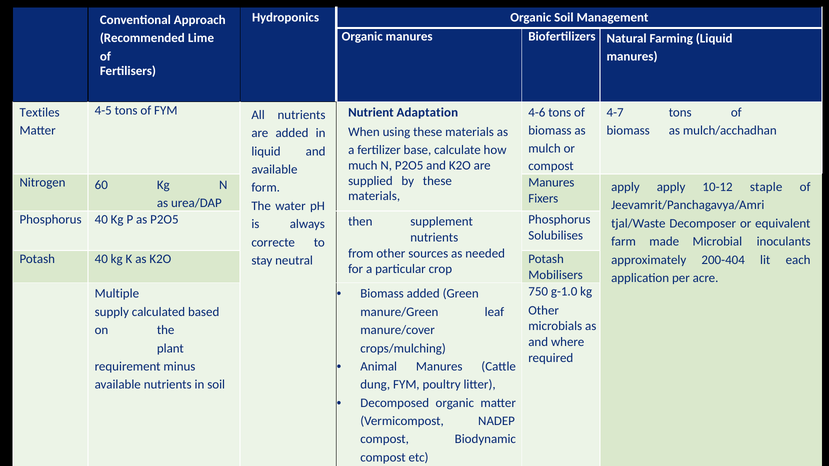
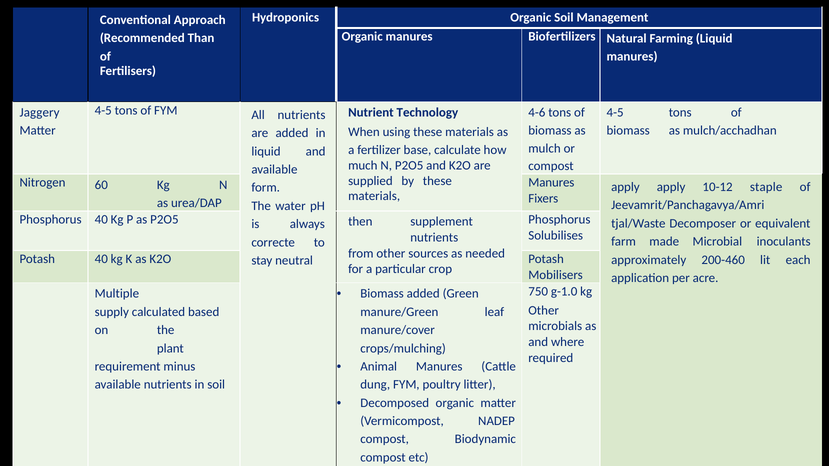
Lime: Lime -> Than (201, 38)
Textiles: Textiles -> Jaggery (40, 113)
Adaptation: Adaptation -> Technology (427, 113)
4-7: 4-7 -> 4-5 (615, 113)
200-404: 200-404 -> 200-460 (723, 260)
